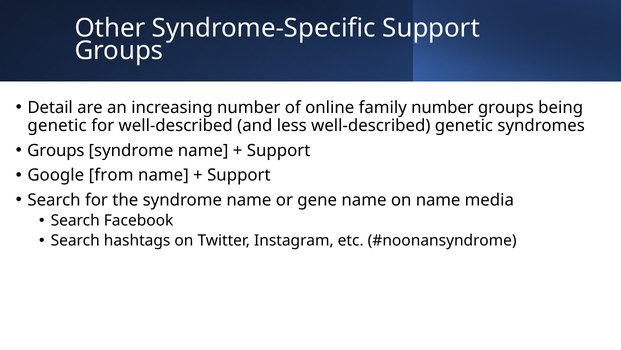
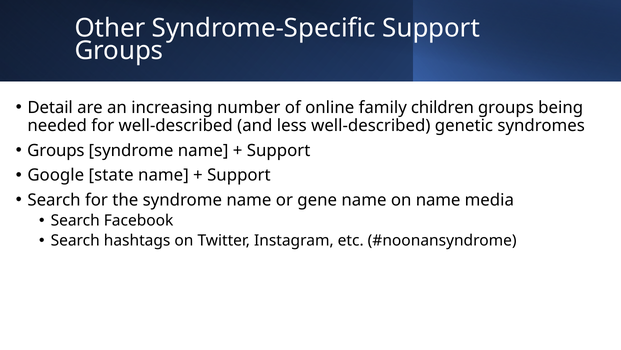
family number: number -> children (442, 107)
genetic: genetic -> needed (57, 126)
from: from -> state (111, 175)
